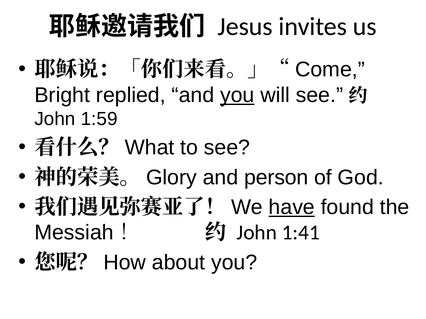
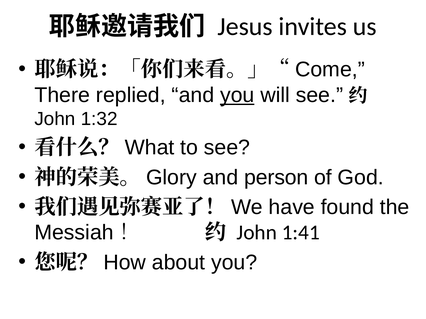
Bright: Bright -> There (62, 95)
1:59: 1:59 -> 1:32 (99, 119)
have underline: present -> none (292, 207)
